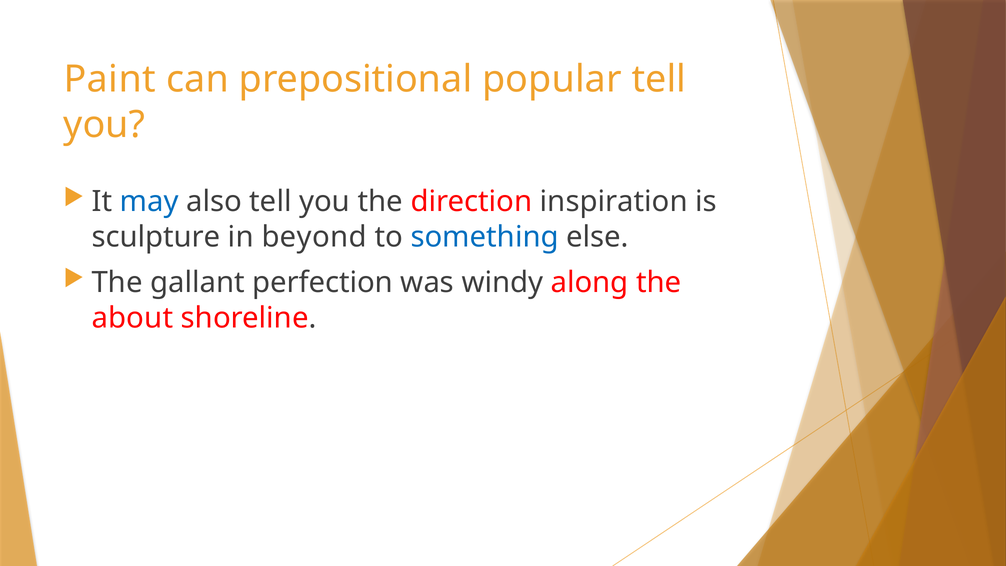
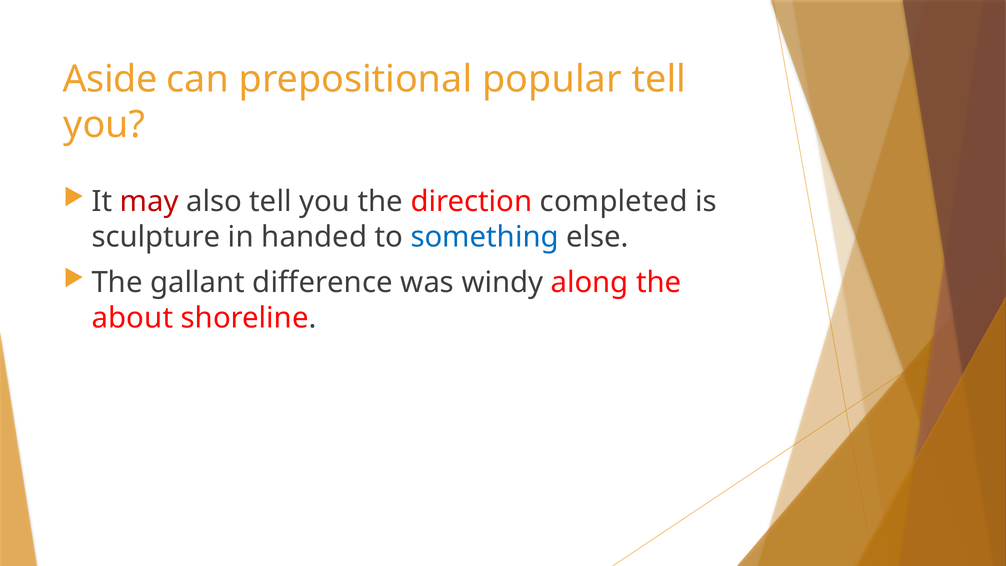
Paint: Paint -> Aside (110, 79)
may colour: blue -> red (149, 202)
inspiration: inspiration -> completed (614, 202)
beyond: beyond -> handed (314, 237)
perfection: perfection -> difference (323, 283)
